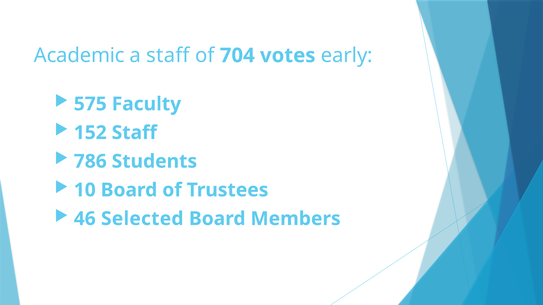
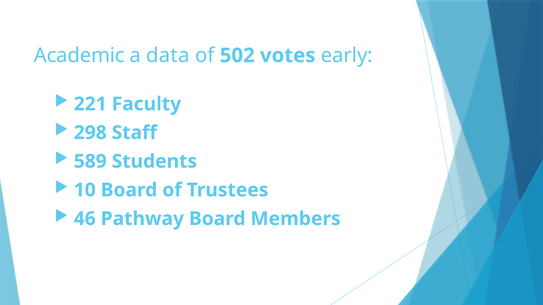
a staff: staff -> data (168, 56)
704: 704 -> 502 (237, 56)
575: 575 -> 221 (90, 104)
152: 152 -> 298 (90, 133)
786: 786 -> 589 (90, 162)
Selected: Selected -> Pathway (142, 219)
